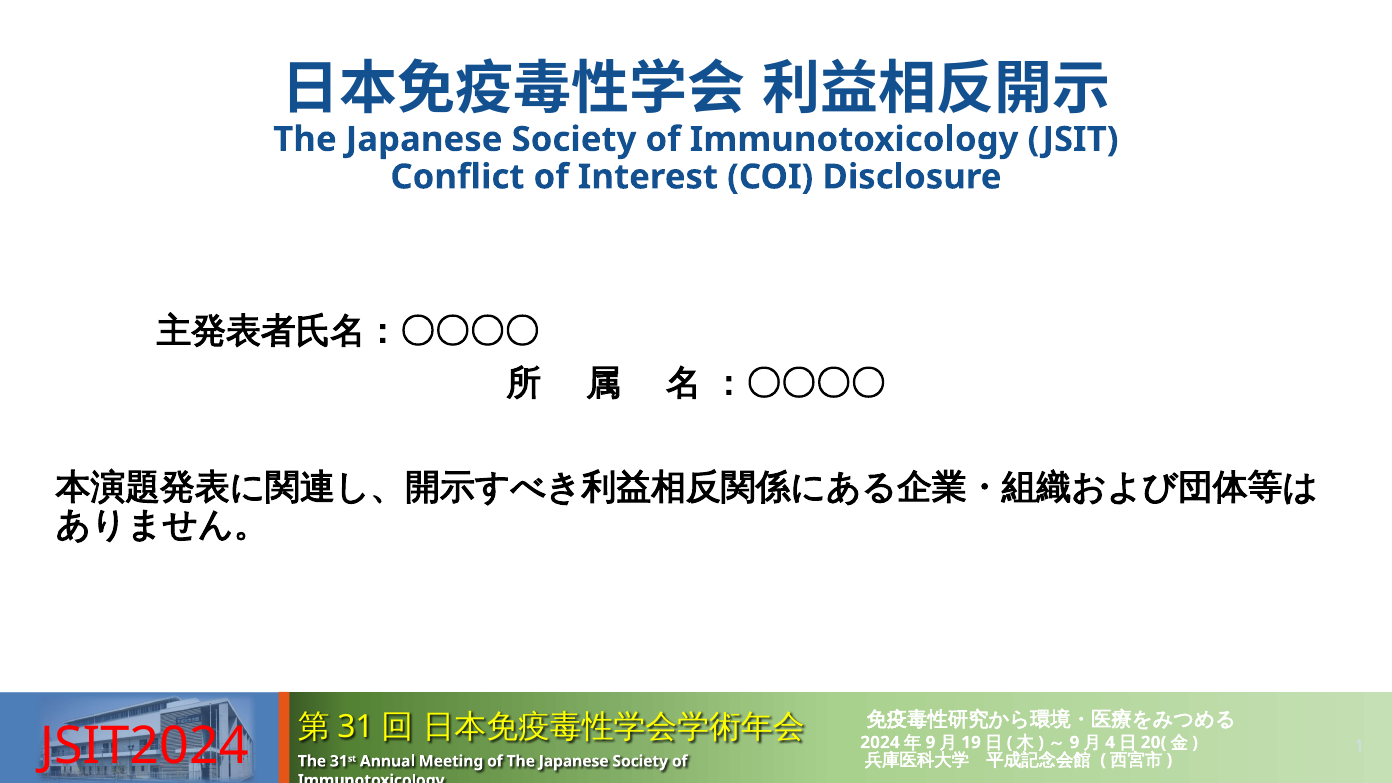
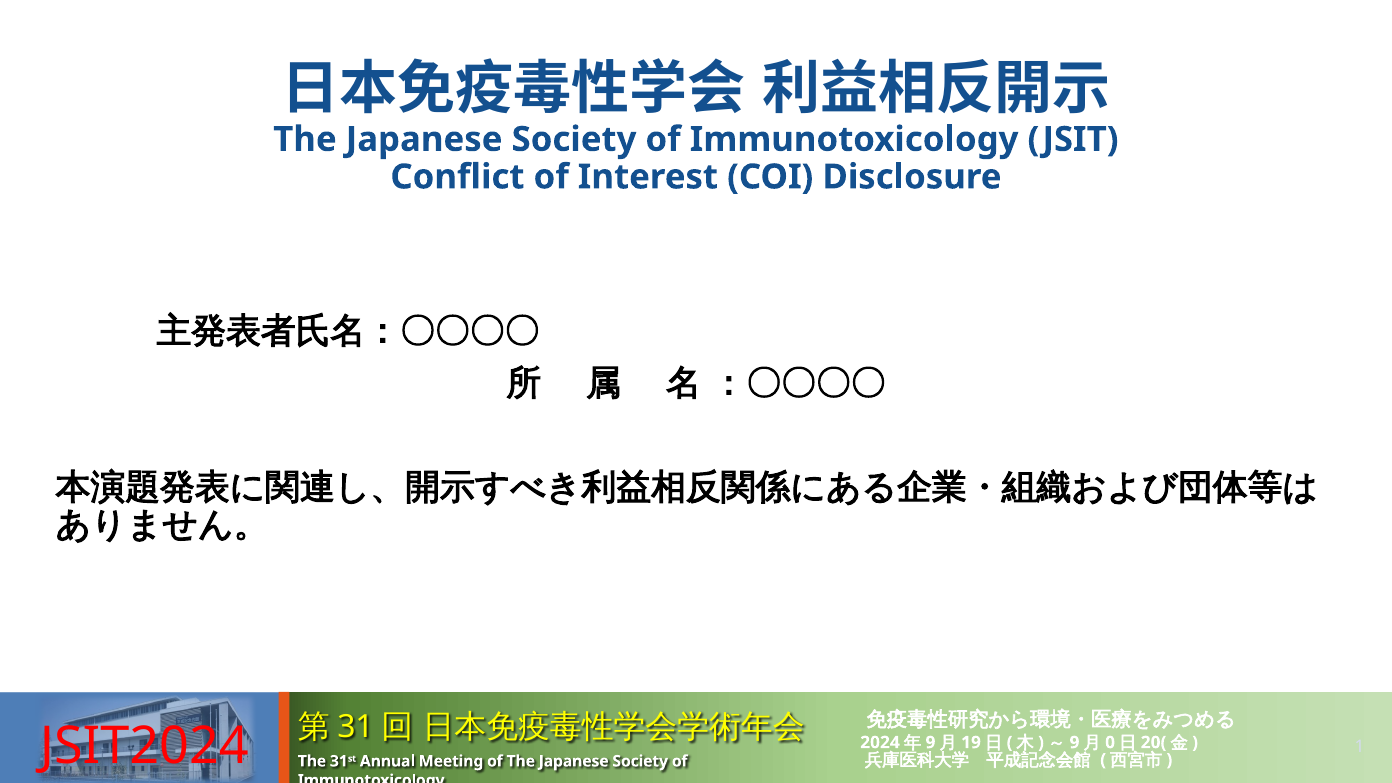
4: 4 -> 0 (1110, 742)
